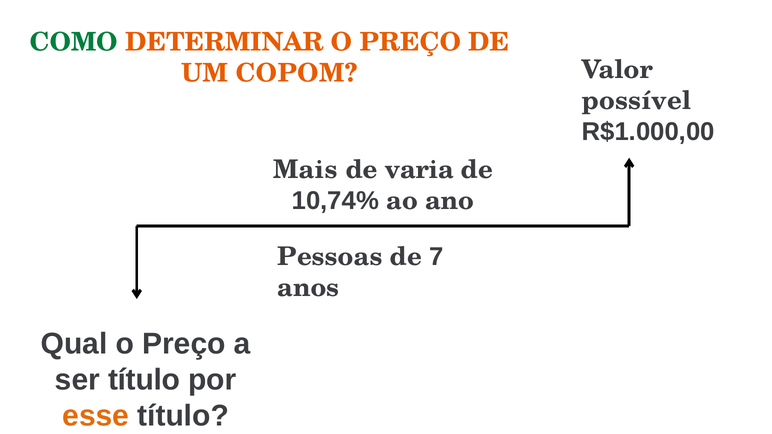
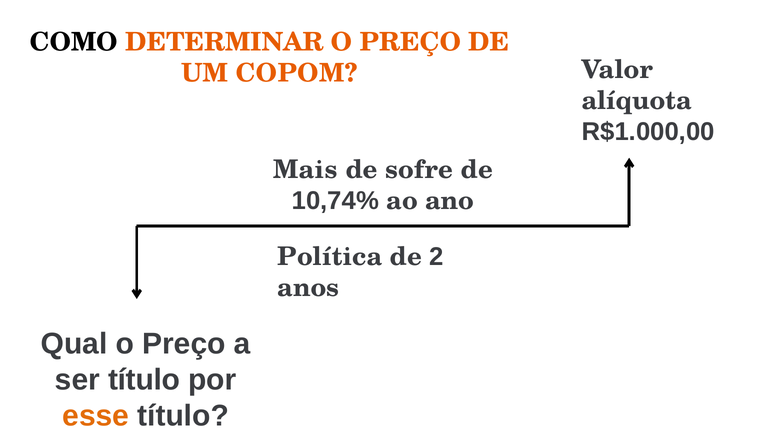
COMO colour: green -> black (74, 42)
possível: possível -> alíquota (637, 101)
varia: varia -> sofre (419, 170)
Pessoas: Pessoas -> Política (330, 257)
7: 7 -> 2 (437, 257)
